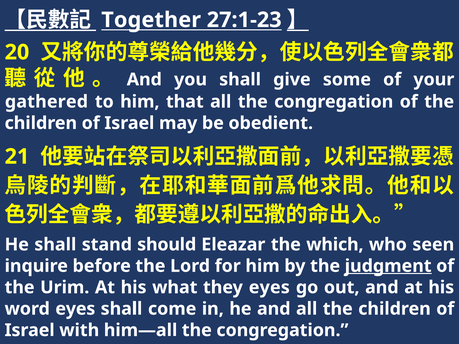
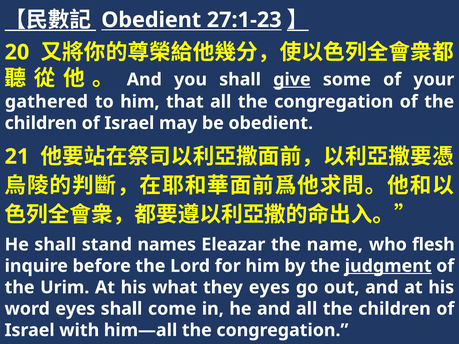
Together: Together -> Obedient (151, 20)
give underline: none -> present (292, 80)
should: should -> names (167, 245)
which: which -> name (335, 245)
seen: seen -> flesh (433, 245)
